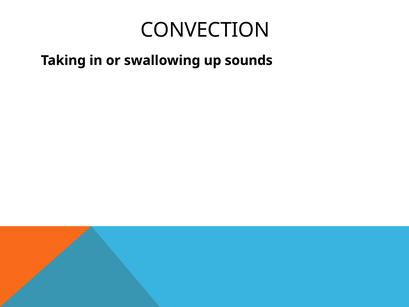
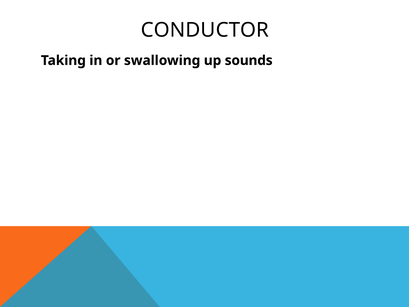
CONVECTION: CONVECTION -> CONDUCTOR (205, 30)
